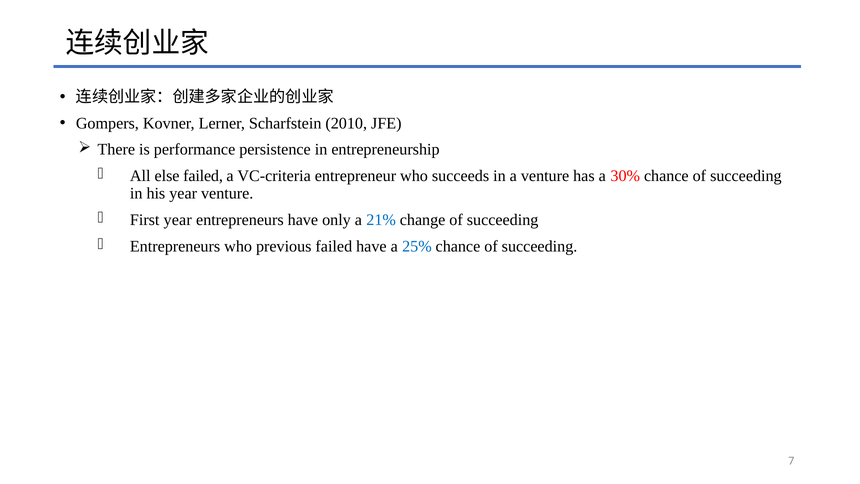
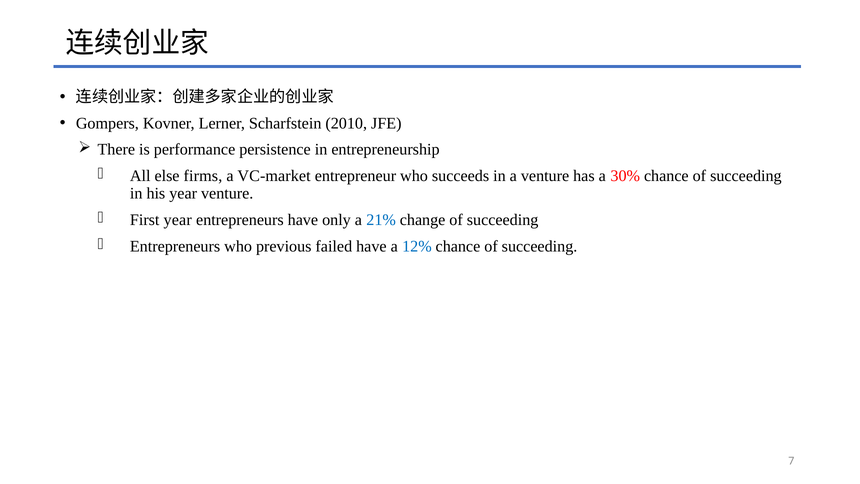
else failed: failed -> firms (203, 176)
VC-criteria: VC-criteria -> VC-market (274, 176)
25%: 25% -> 12% (417, 246)
